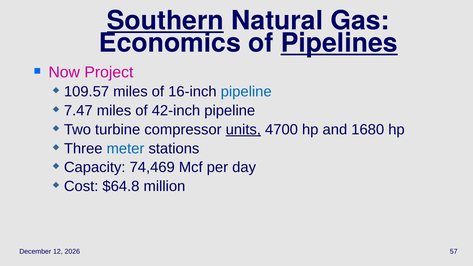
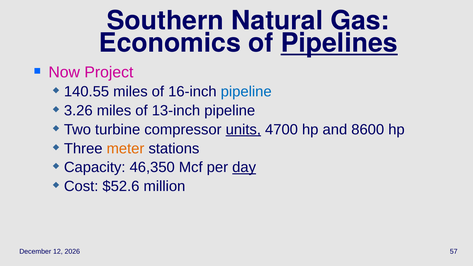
Southern underline: present -> none (165, 21)
109.57: 109.57 -> 140.55 (87, 92)
7.47: 7.47 -> 3.26 (78, 111)
42-inch: 42-inch -> 13-inch (176, 111)
1680: 1680 -> 8600 (368, 130)
meter colour: blue -> orange (125, 149)
74,469: 74,469 -> 46,350 (152, 167)
day underline: none -> present (244, 167)
$64.8: $64.8 -> $52.6 (121, 186)
